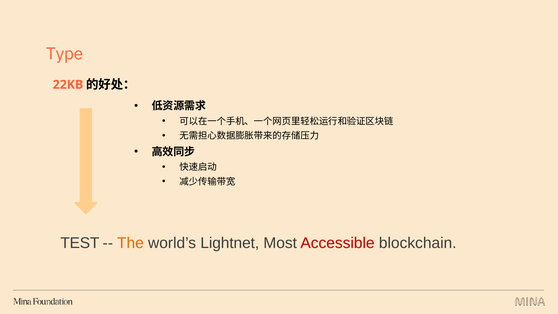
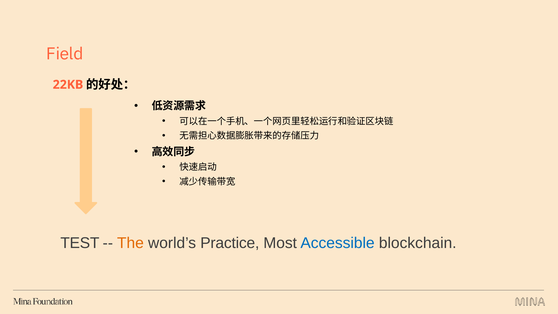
Type: Type -> Field (65, 54)
Lightnet: Lightnet -> Practice (230, 243)
Accessible colour: red -> blue (338, 243)
